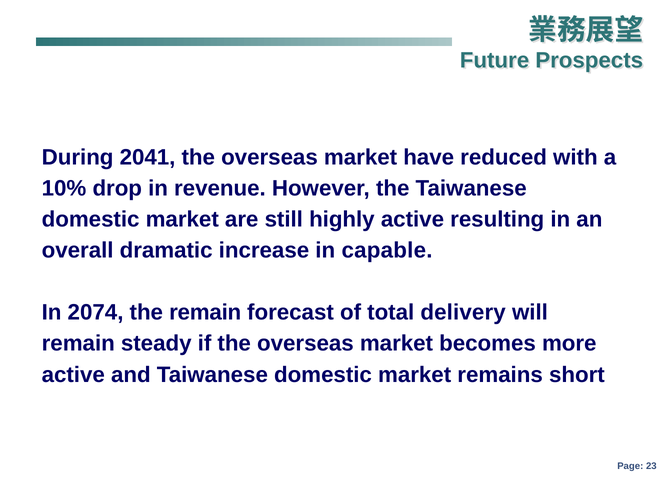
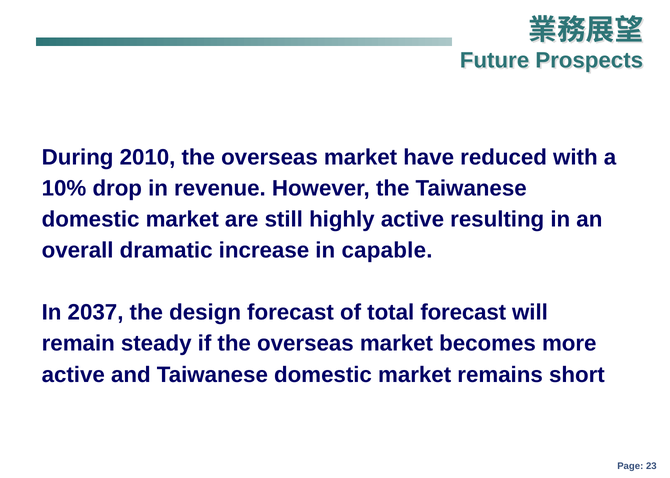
2041: 2041 -> 2010 (148, 157)
2074: 2074 -> 2037 (96, 313)
the remain: remain -> design (205, 313)
total delivery: delivery -> forecast (463, 313)
